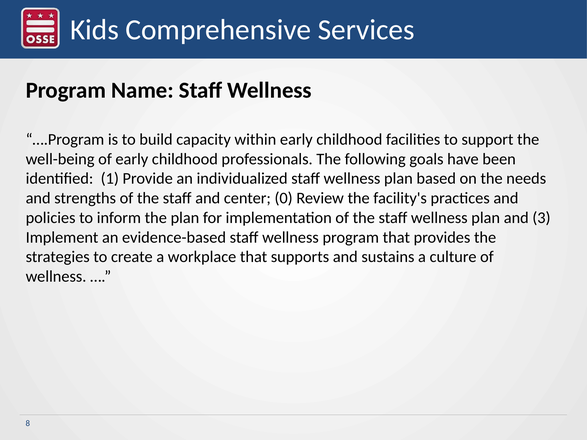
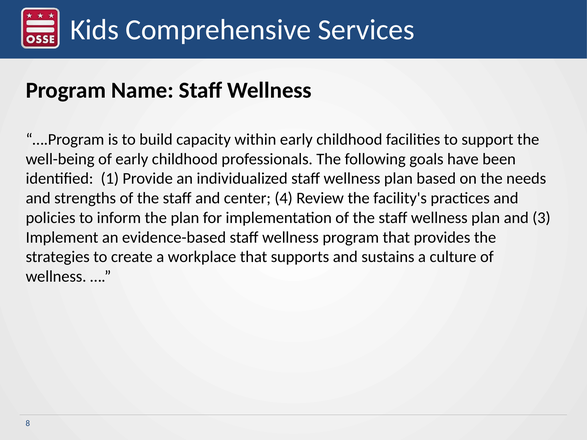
0: 0 -> 4 (284, 198)
